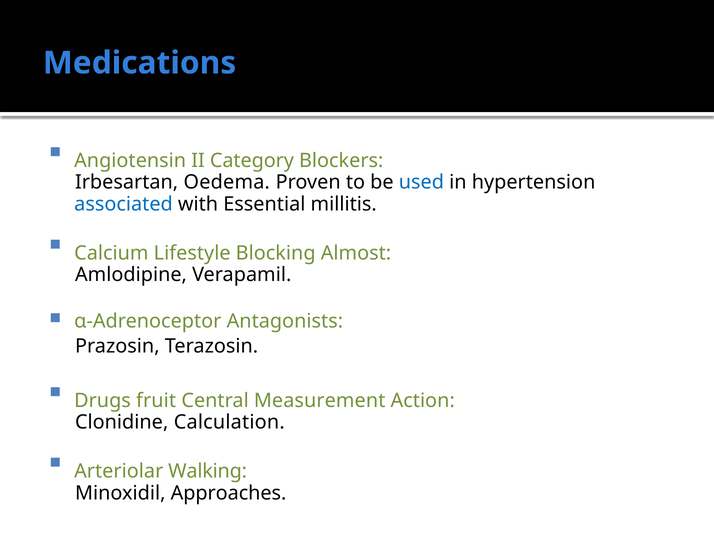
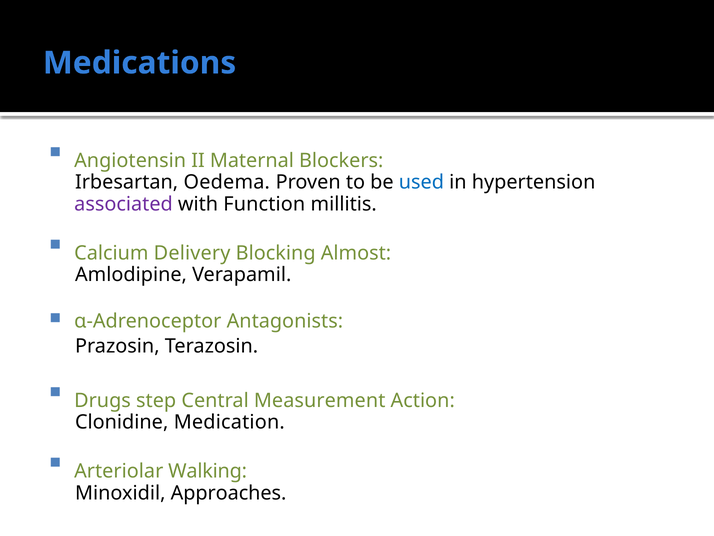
Category: Category -> Maternal (252, 161)
associated colour: blue -> purple (124, 204)
Essential: Essential -> Function (264, 204)
Lifestyle: Lifestyle -> Delivery (192, 253)
fruit: fruit -> step (156, 400)
Calculation: Calculation -> Medication (229, 422)
